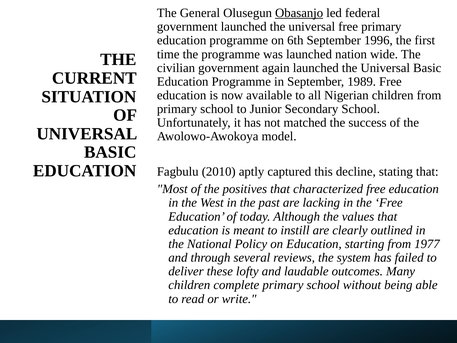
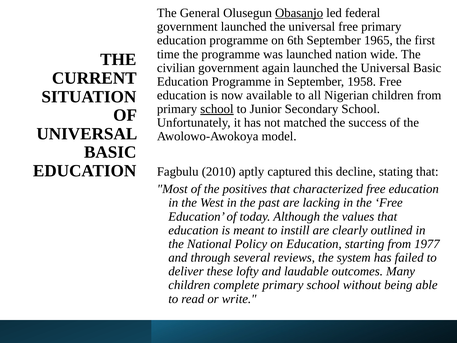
1996: 1996 -> 1965 (378, 40)
1989: 1989 -> 1958 (362, 82)
school underline: none -> present (217, 109)
